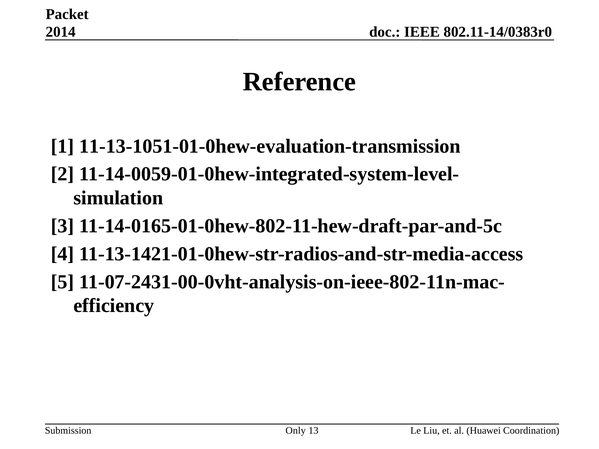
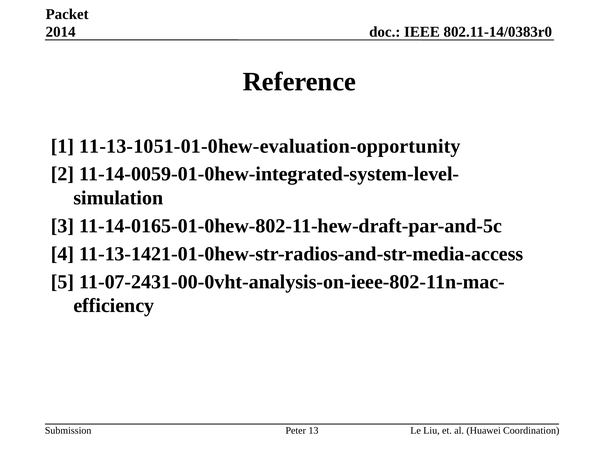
11-13-1051-01-0hew-evaluation-transmission: 11-13-1051-01-0hew-evaluation-transmission -> 11-13-1051-01-0hew-evaluation-opportunity (270, 146)
Only: Only -> Peter (296, 431)
